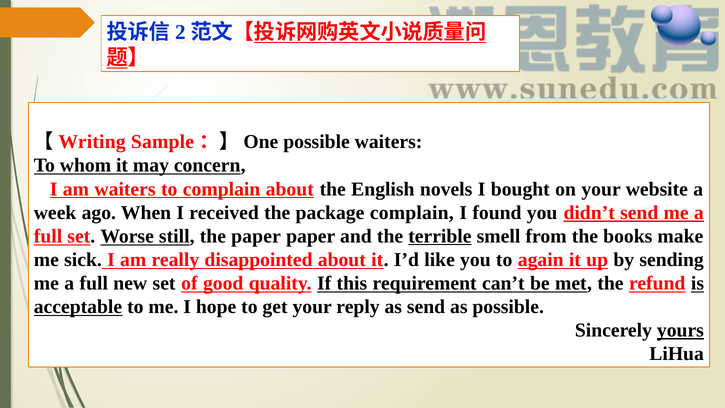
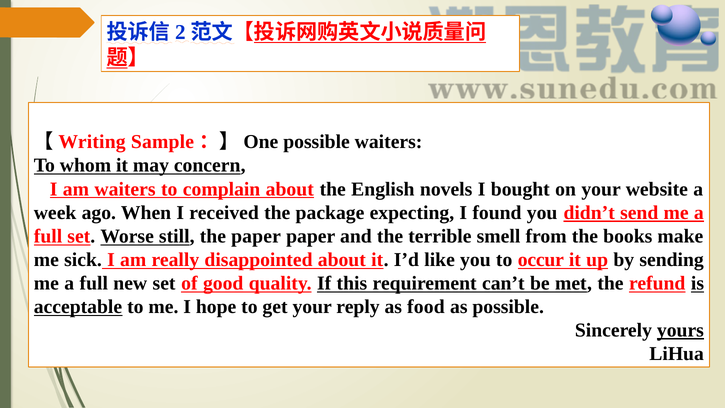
package complain: complain -> expecting (412, 212)
terrible underline: present -> none (440, 236)
again: again -> occur (541, 260)
as send: send -> food (426, 307)
